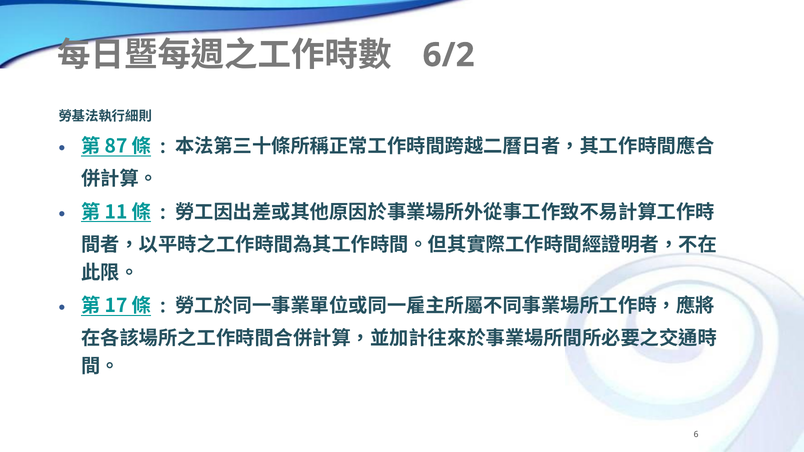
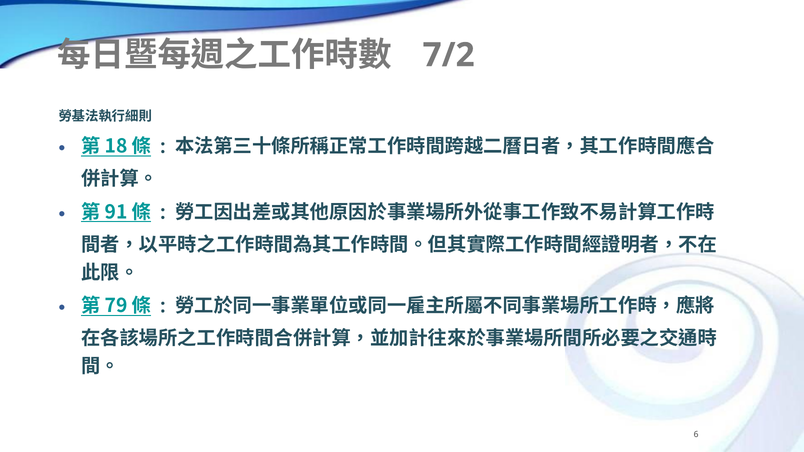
6/2: 6/2 -> 7/2 (449, 55)
87: 87 -> 18 (116, 147)
11: 11 -> 91 (116, 213)
17: 17 -> 79 (116, 306)
